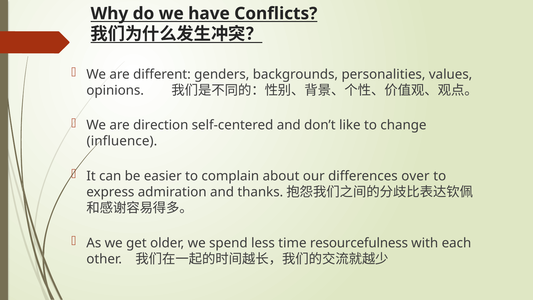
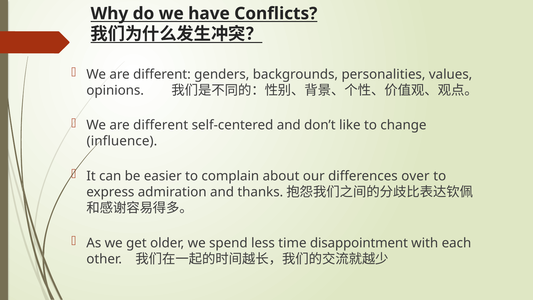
direction: direction -> different (161, 125)
resourcefulness: resourcefulness -> disappointment (359, 243)
